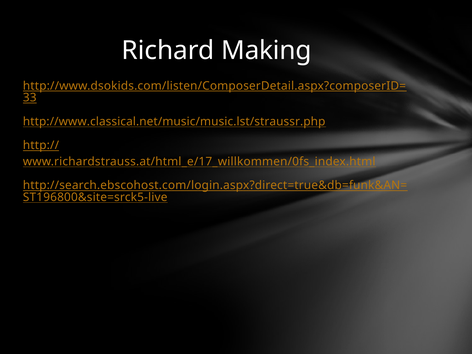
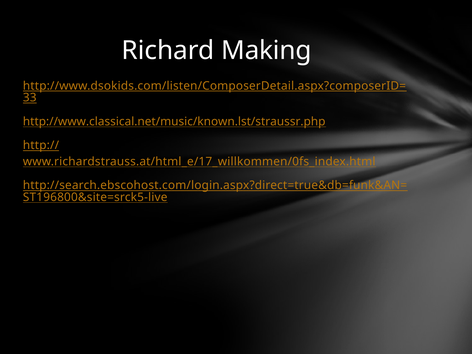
http://www.classical.net/music/music.lst/straussr.php: http://www.classical.net/music/music.lst/straussr.php -> http://www.classical.net/music/known.lst/straussr.php (174, 122)
